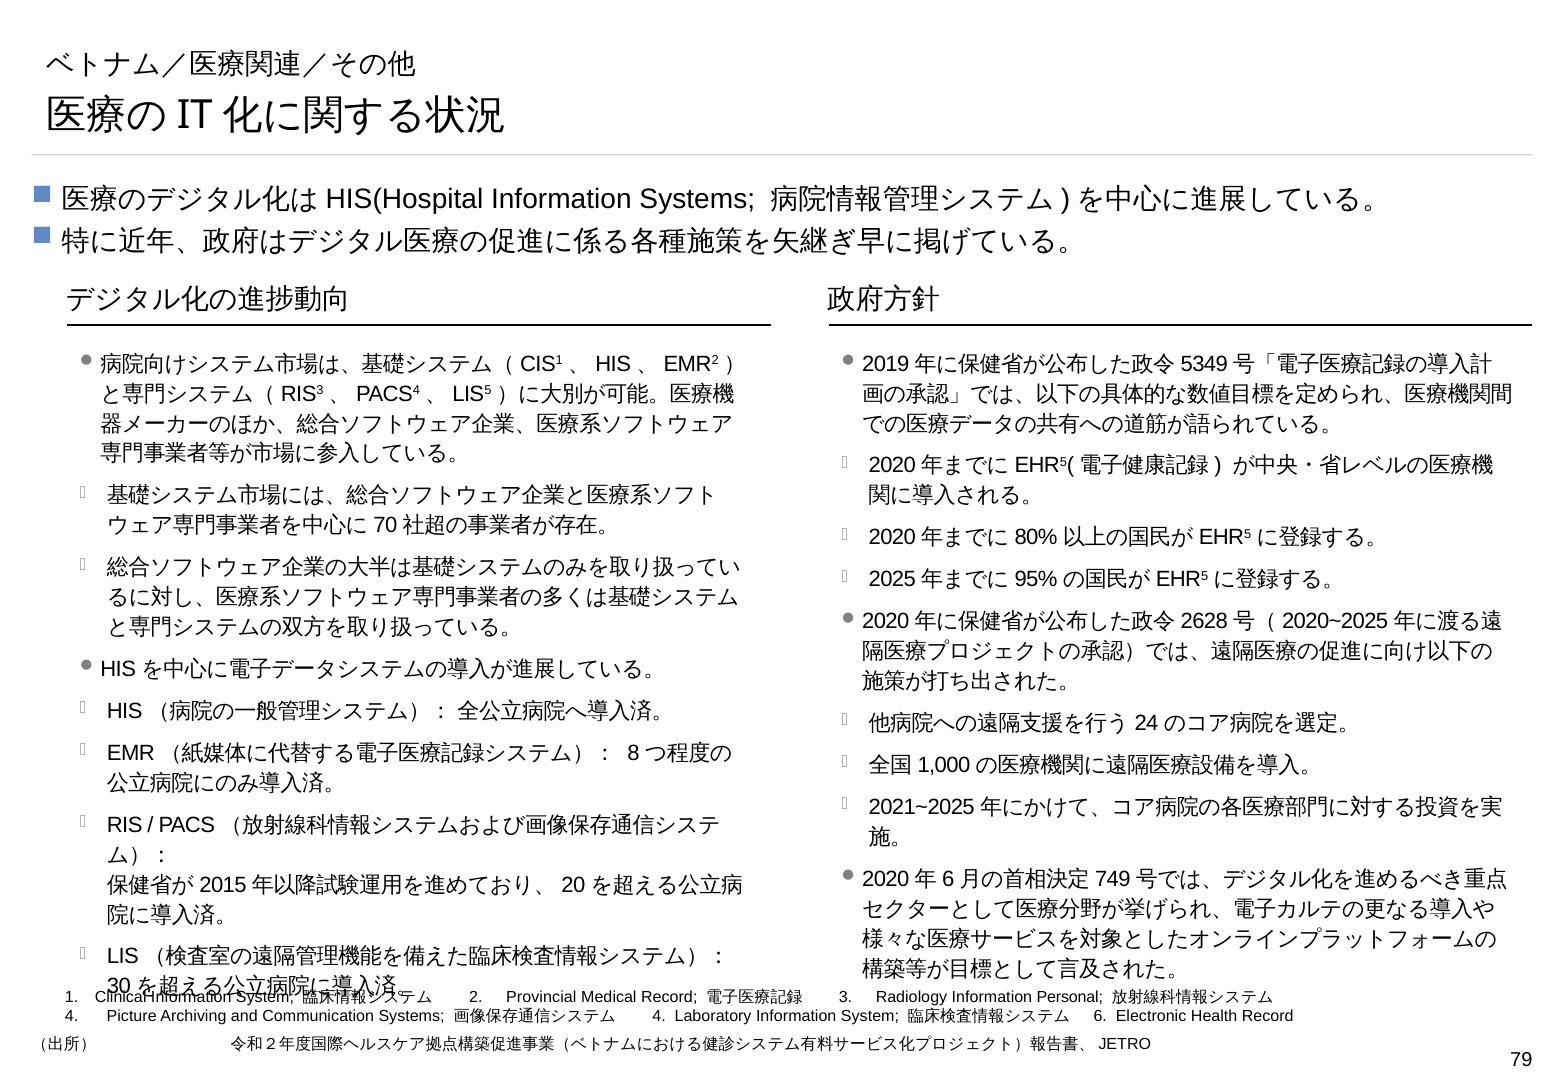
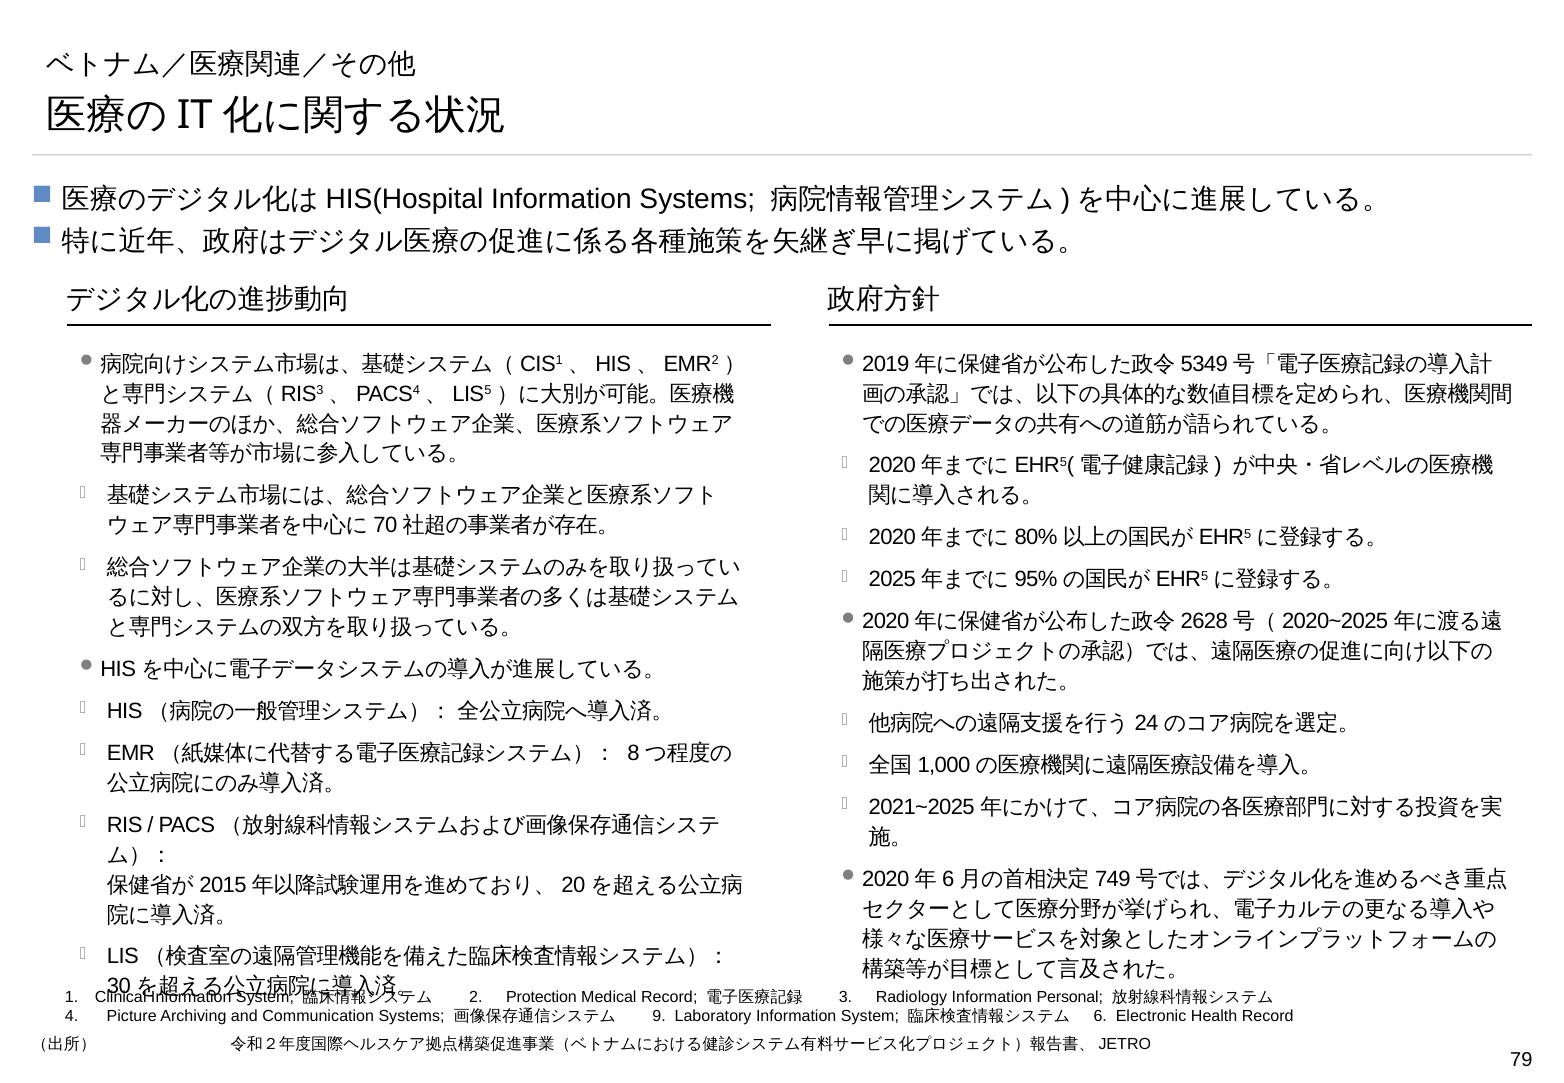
Provincial: Provincial -> Protection (541, 997)
4: 4 -> 9 (659, 1016)
